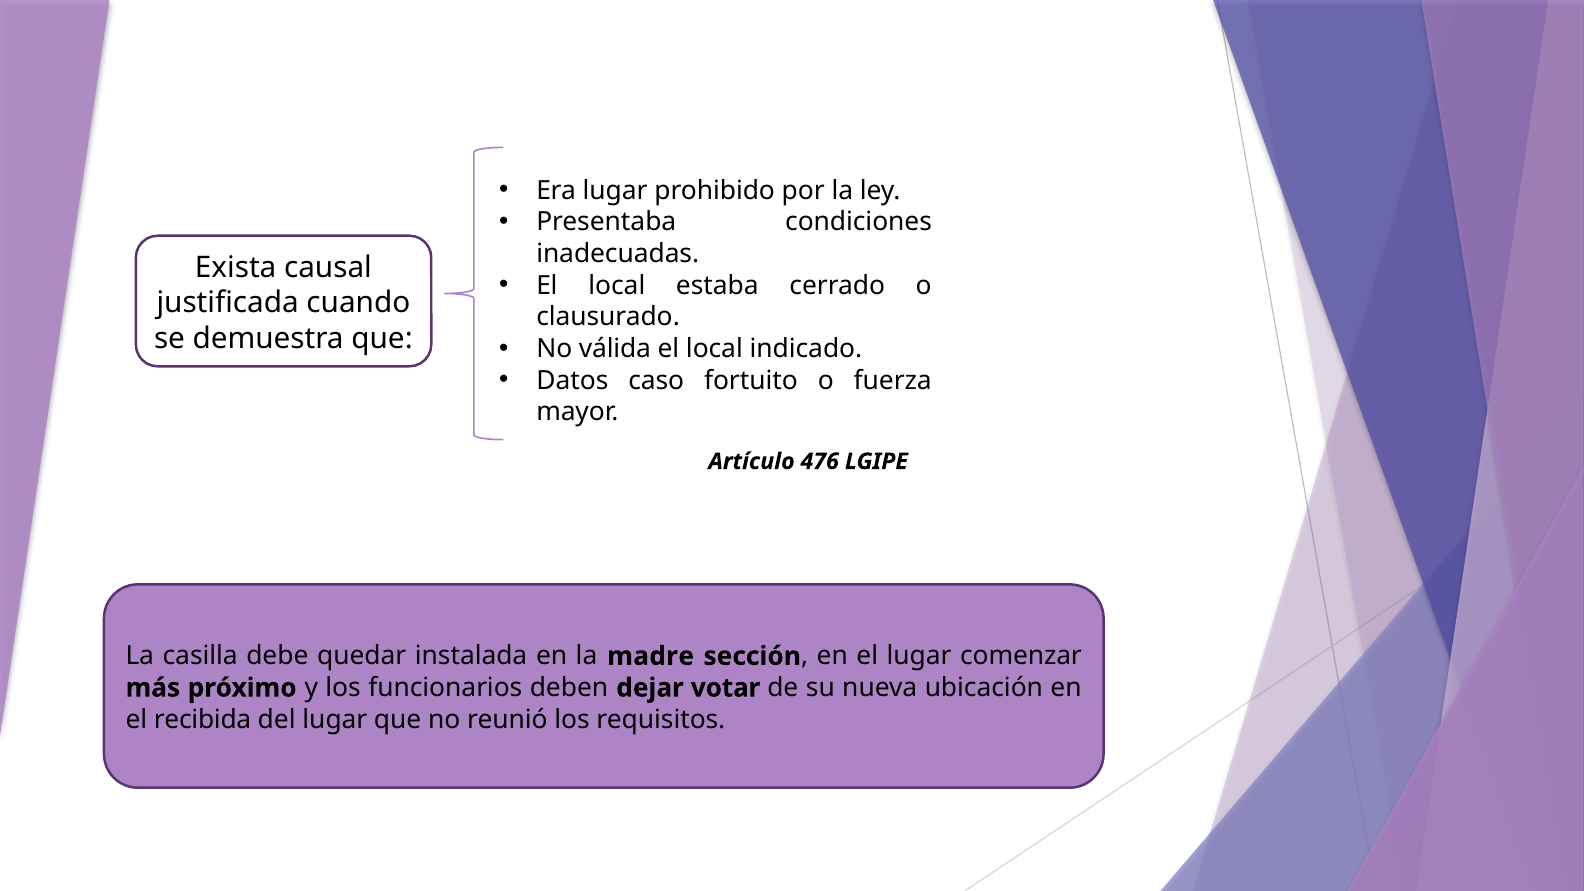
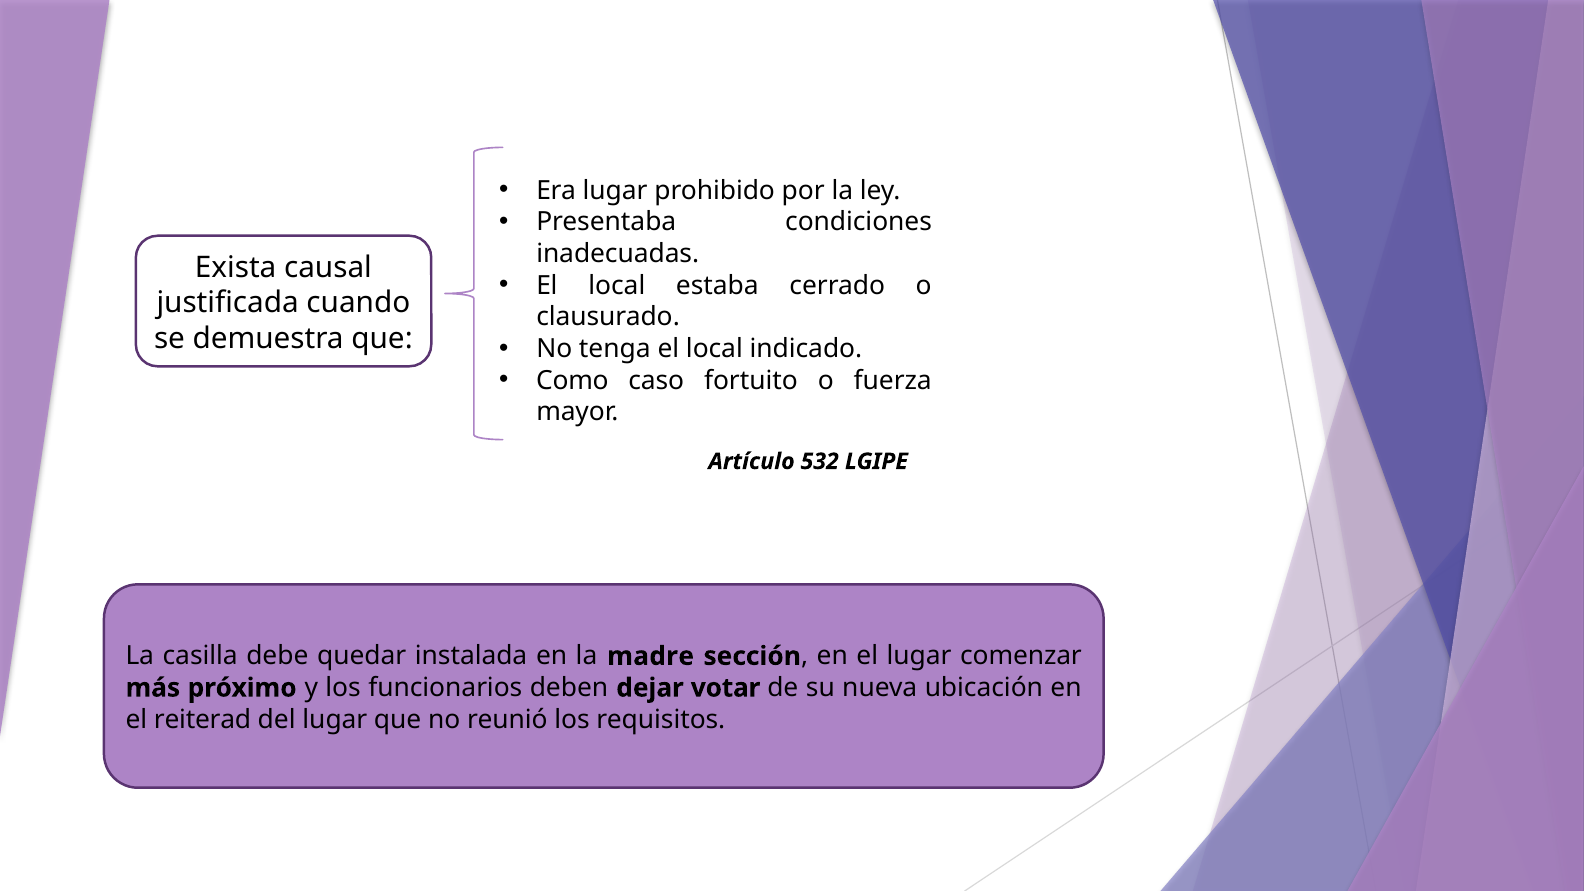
válida: válida -> tenga (615, 349)
Datos: Datos -> Como (572, 381)
476: 476 -> 532 (820, 461)
recibida: recibida -> reiterad (203, 720)
